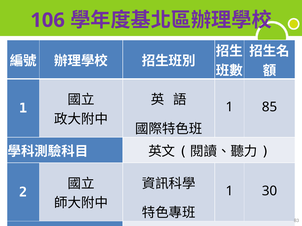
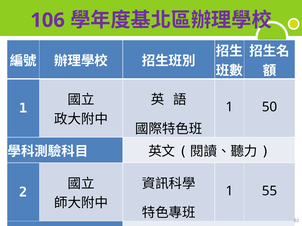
85: 85 -> 50 (269, 107)
30: 30 -> 55 (269, 191)
